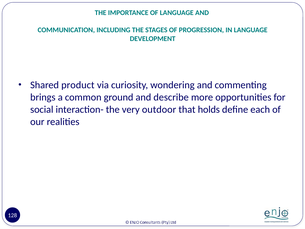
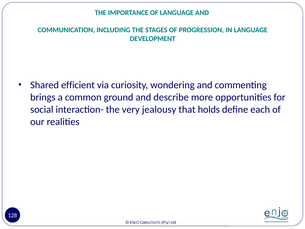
product: product -> efficient (78, 85)
outdoor: outdoor -> jealousy (159, 109)
